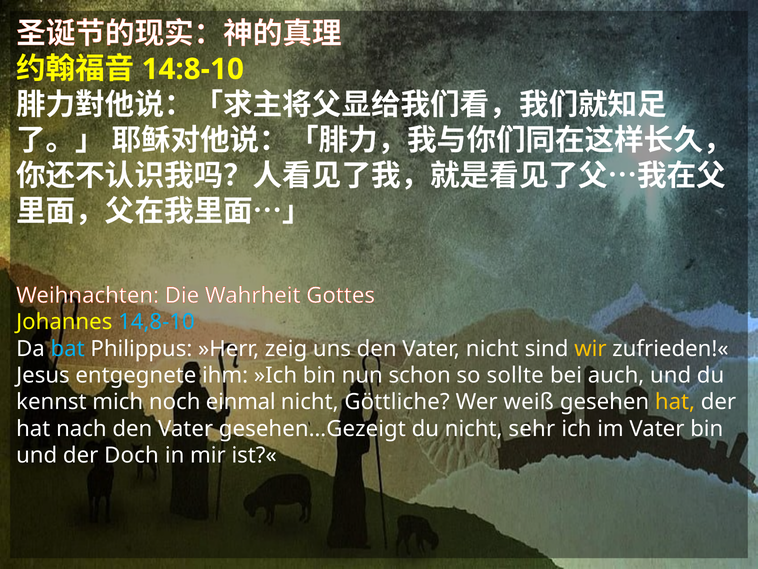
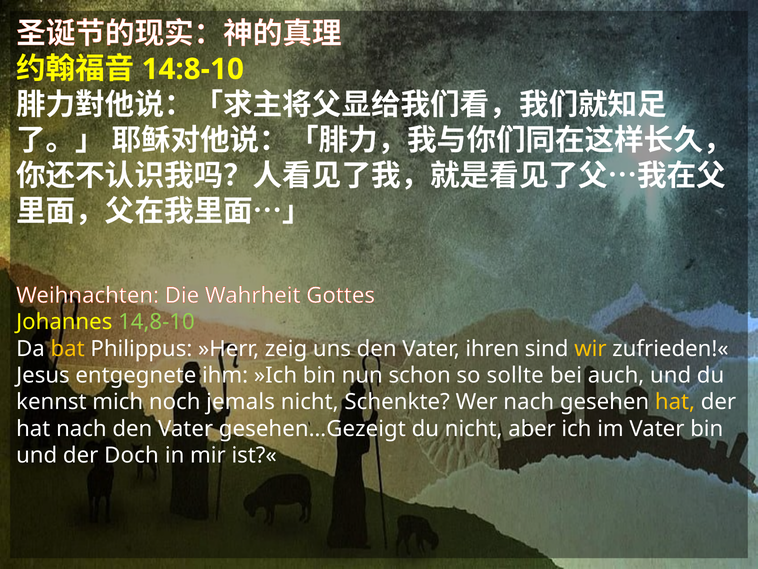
14,8-10 colour: light blue -> light green (156, 322)
bat colour: light blue -> yellow (68, 348)
Vater nicht: nicht -> ihren (492, 348)
einmal: einmal -> jemals (241, 402)
Göttliche: Göttliche -> Schenkte (397, 402)
Wer weiß: weiß -> nach (529, 402)
sehr: sehr -> aber (532, 428)
